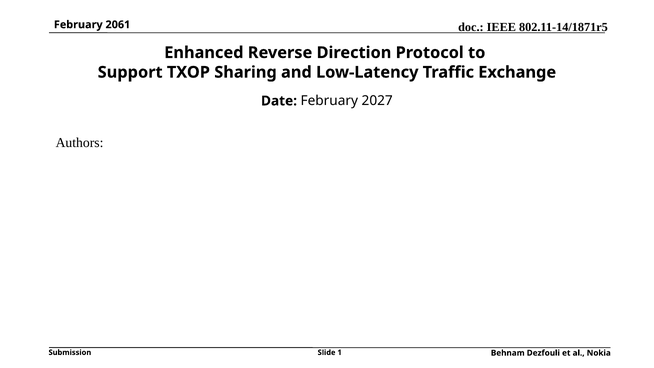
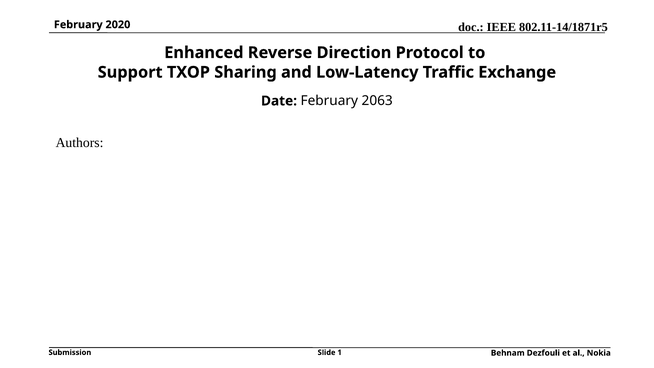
2061: 2061 -> 2020 (118, 25)
2027: 2027 -> 2063 (377, 101)
